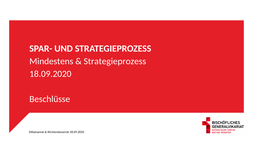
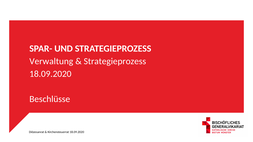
Mindestens: Mindestens -> Verwaltung (51, 61)
